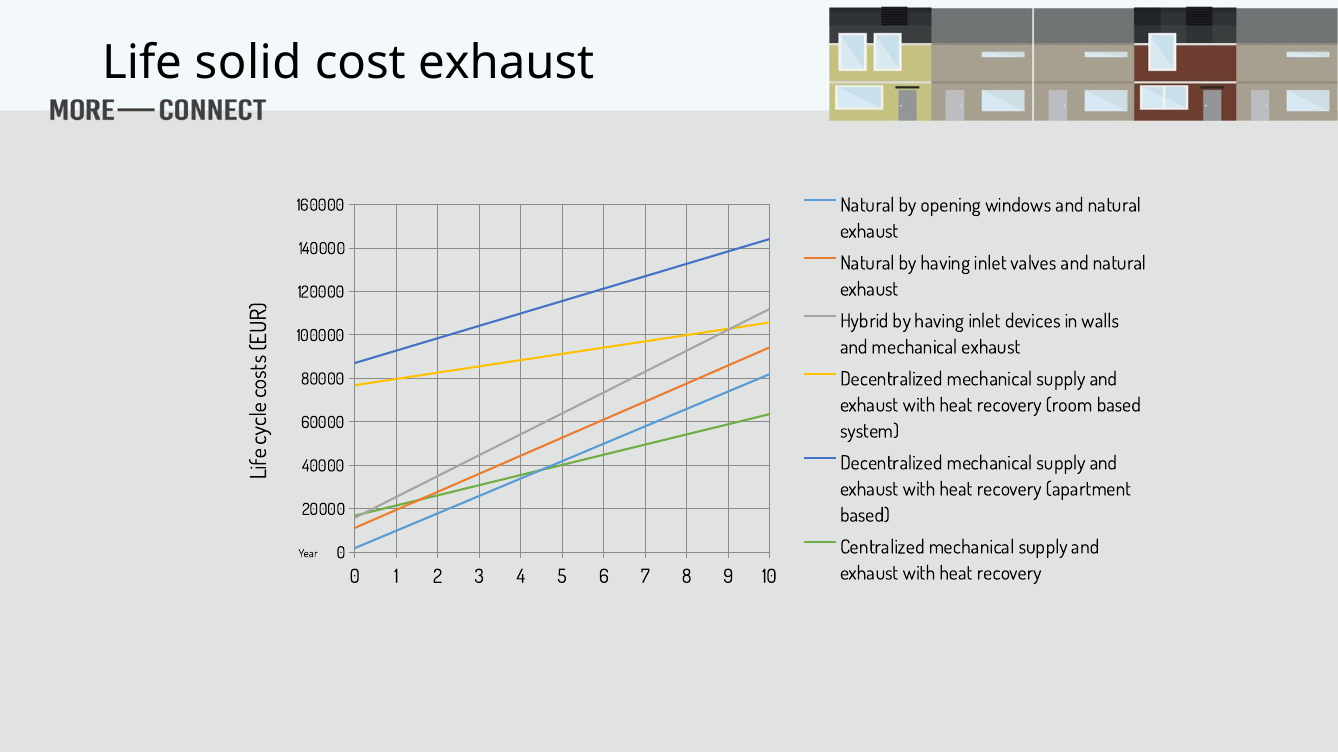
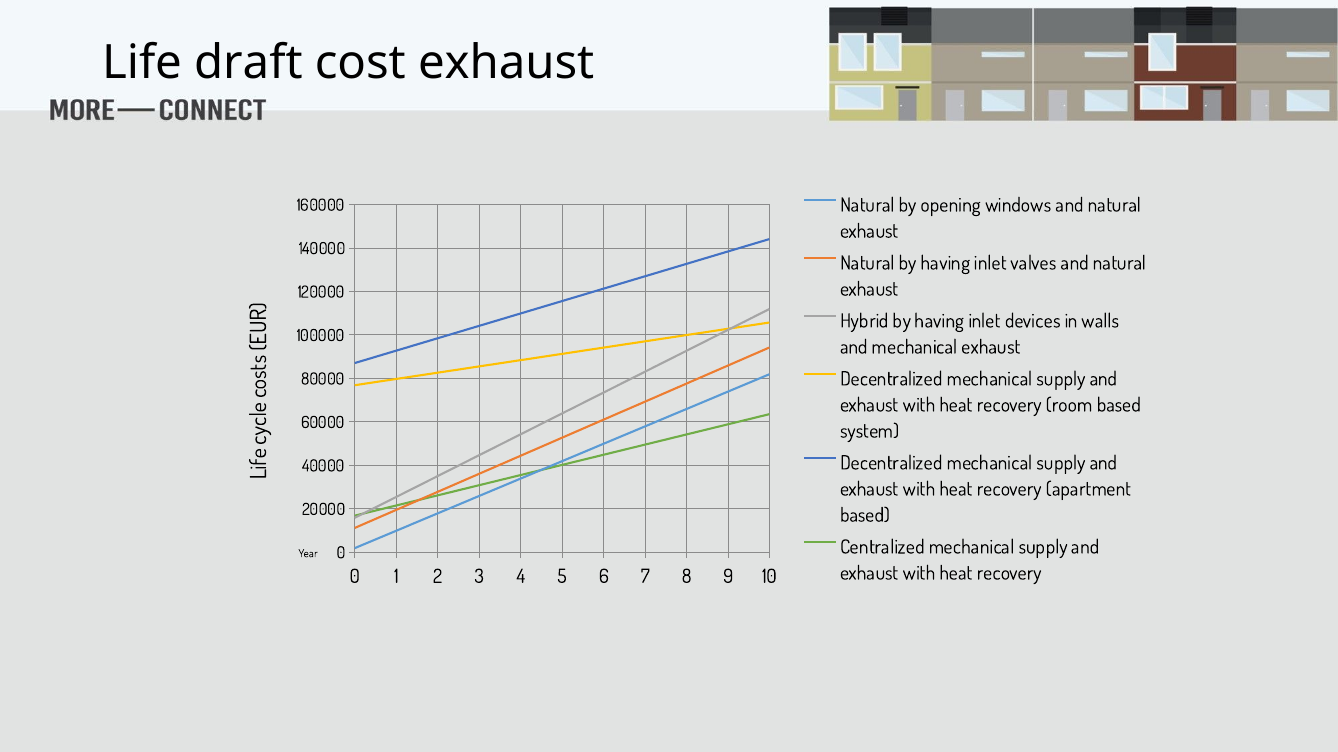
solid: solid -> draft (248, 63)
